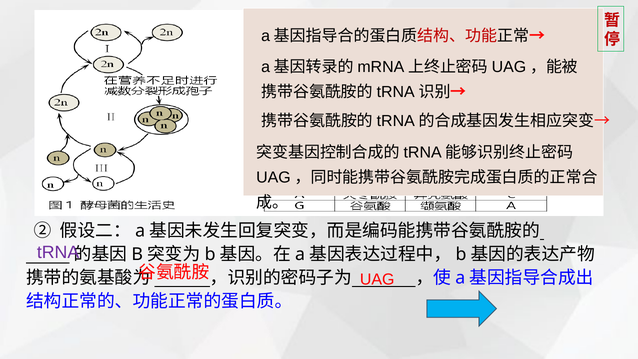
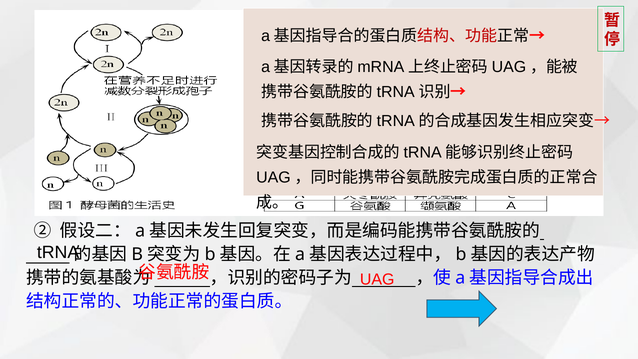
tRNA colour: purple -> black (58, 253)
